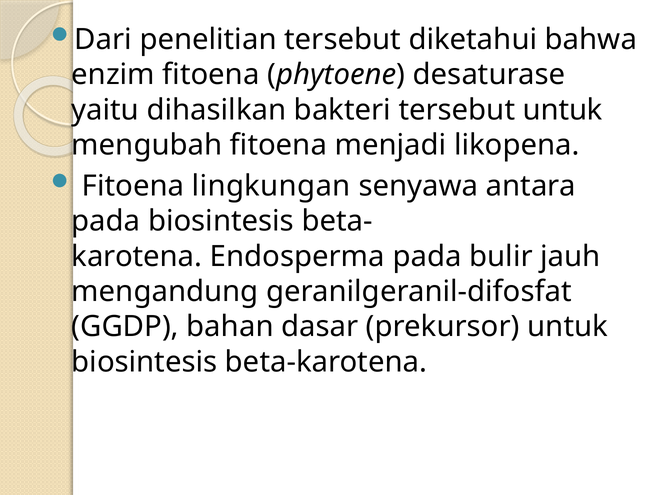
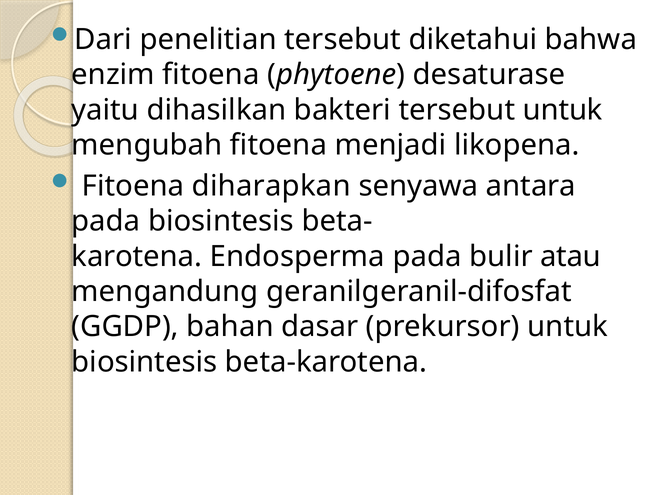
lingkungan: lingkungan -> diharapkan (271, 186)
jauh: jauh -> atau (570, 256)
